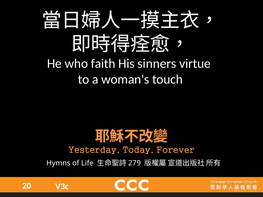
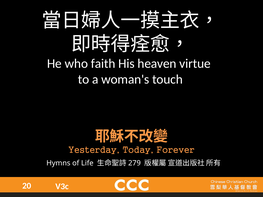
sinners: sinners -> heaven (157, 64)
